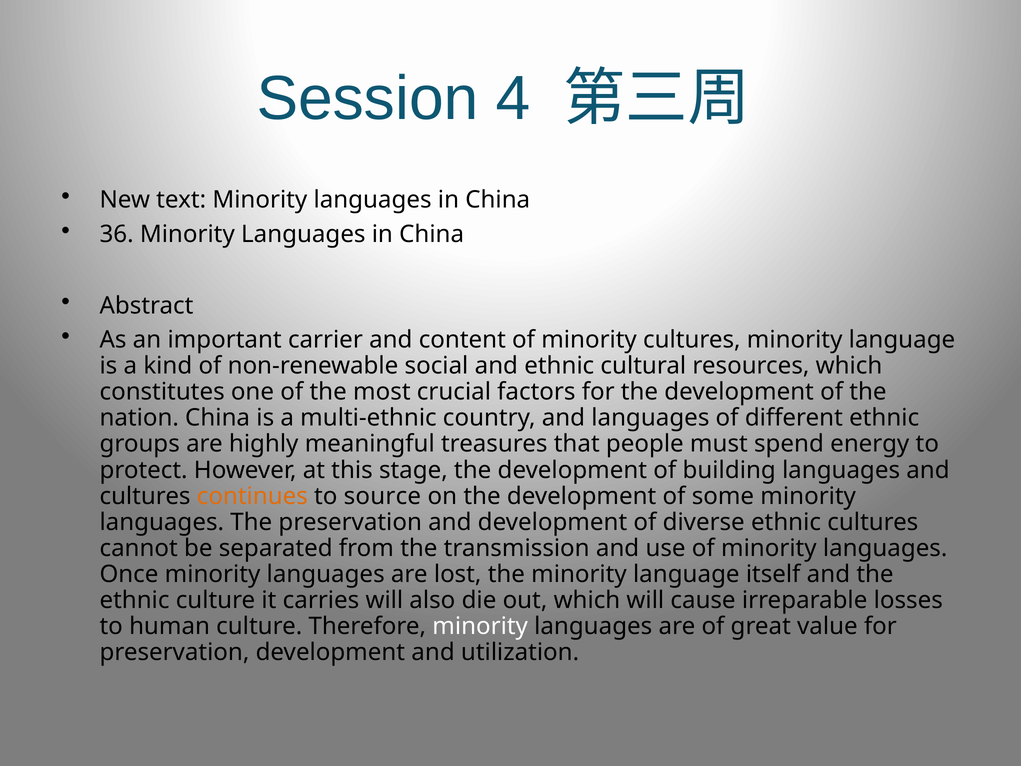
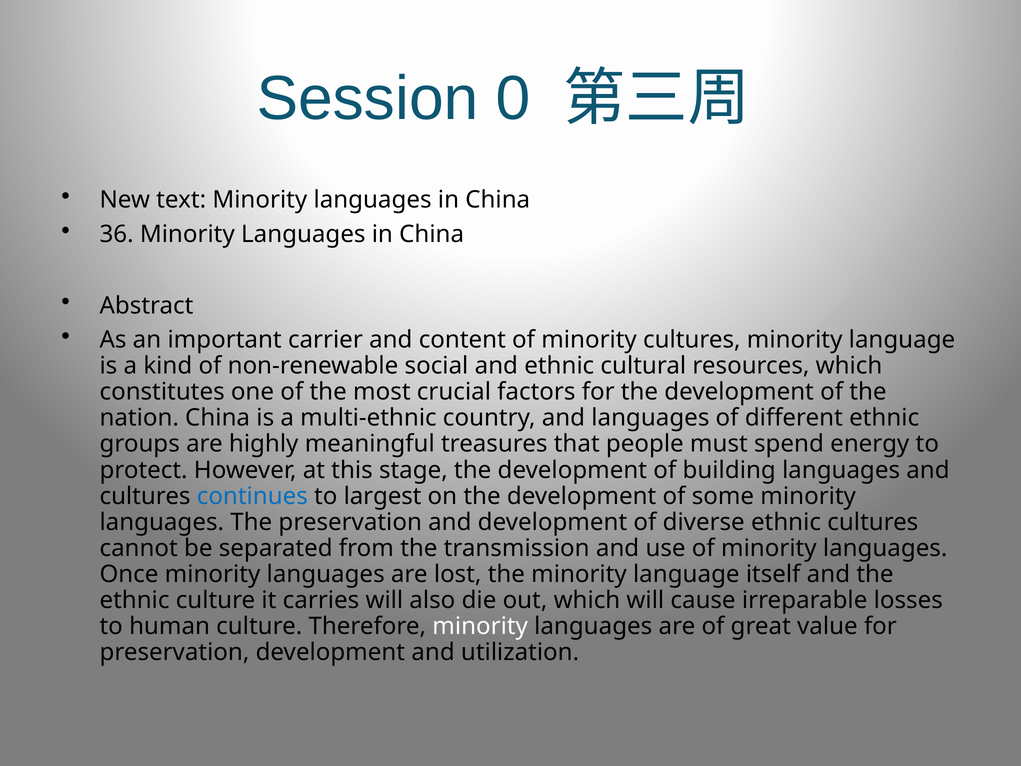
4: 4 -> 0 (513, 99)
continues colour: orange -> blue (252, 496)
source: source -> largest (383, 496)
